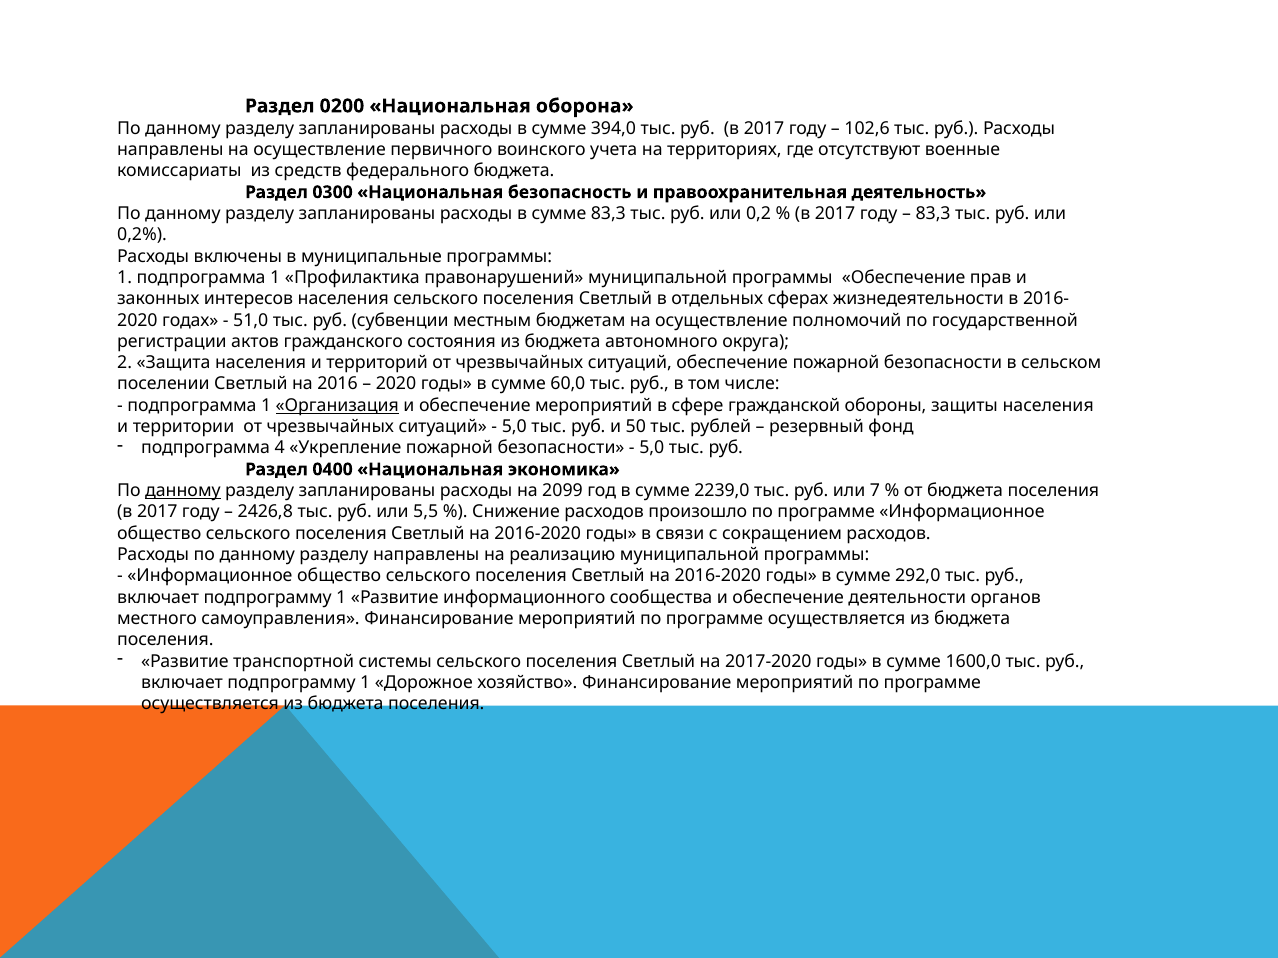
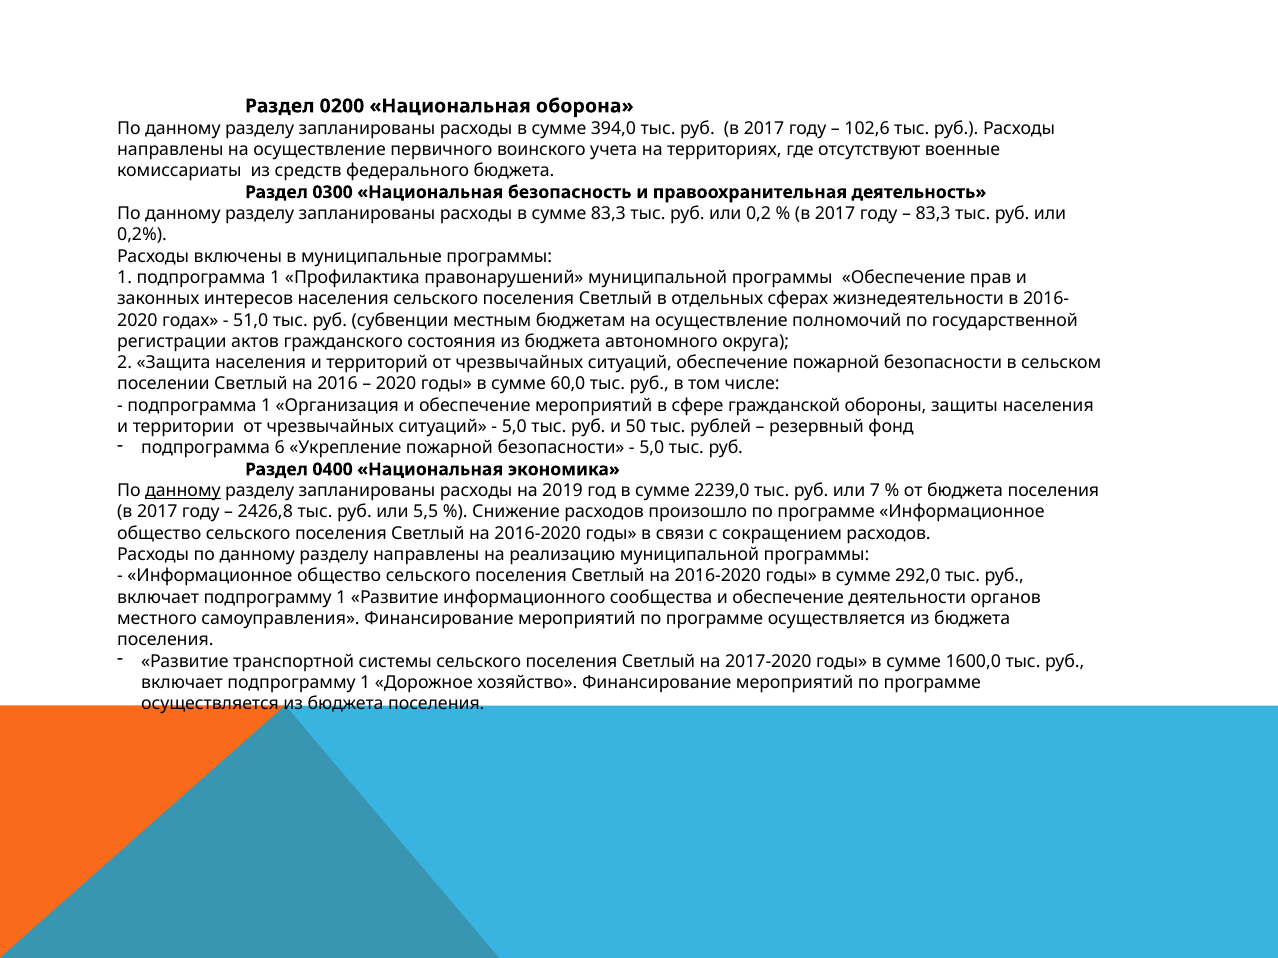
Организация underline: present -> none (337, 406)
4: 4 -> 6 (280, 448)
2099: 2099 -> 2019 (563, 491)
